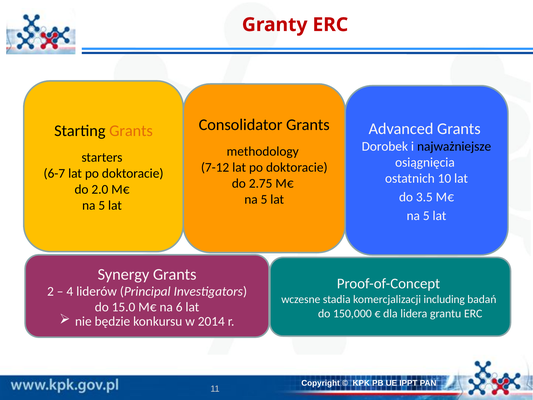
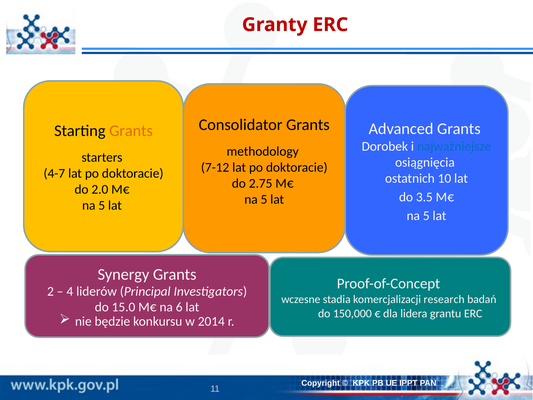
najważniejsze colour: black -> blue (454, 146)
6-7: 6-7 -> 4-7 (54, 173)
including: including -> research (444, 299)
